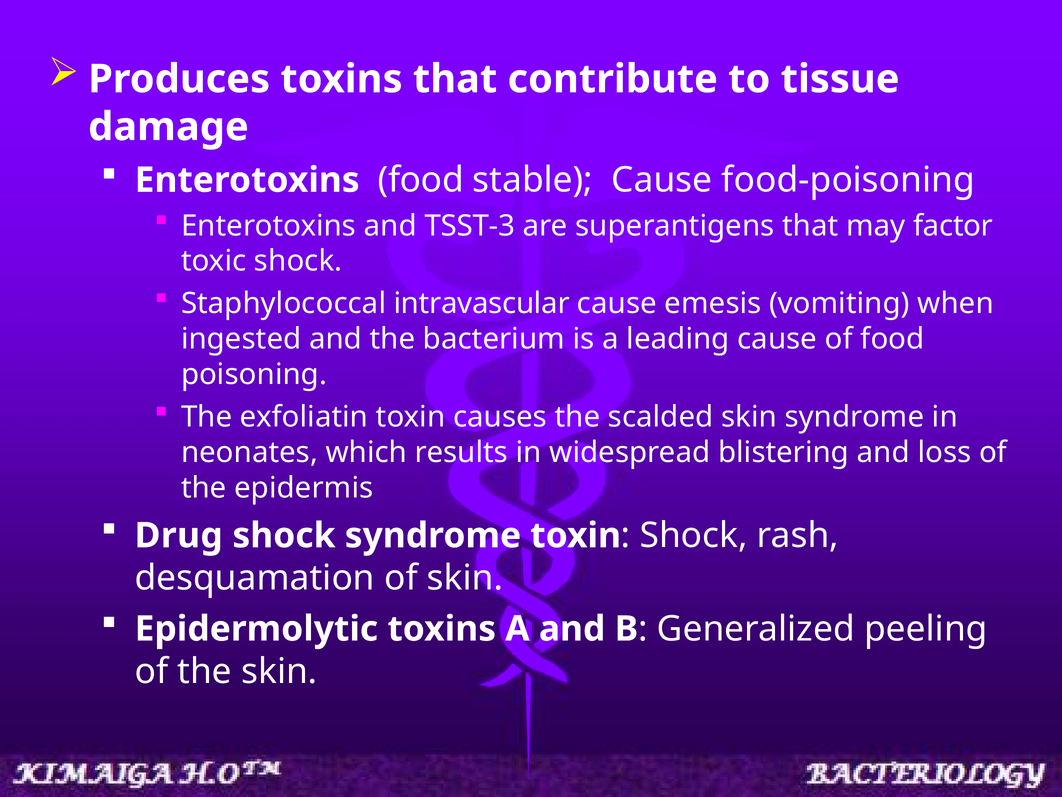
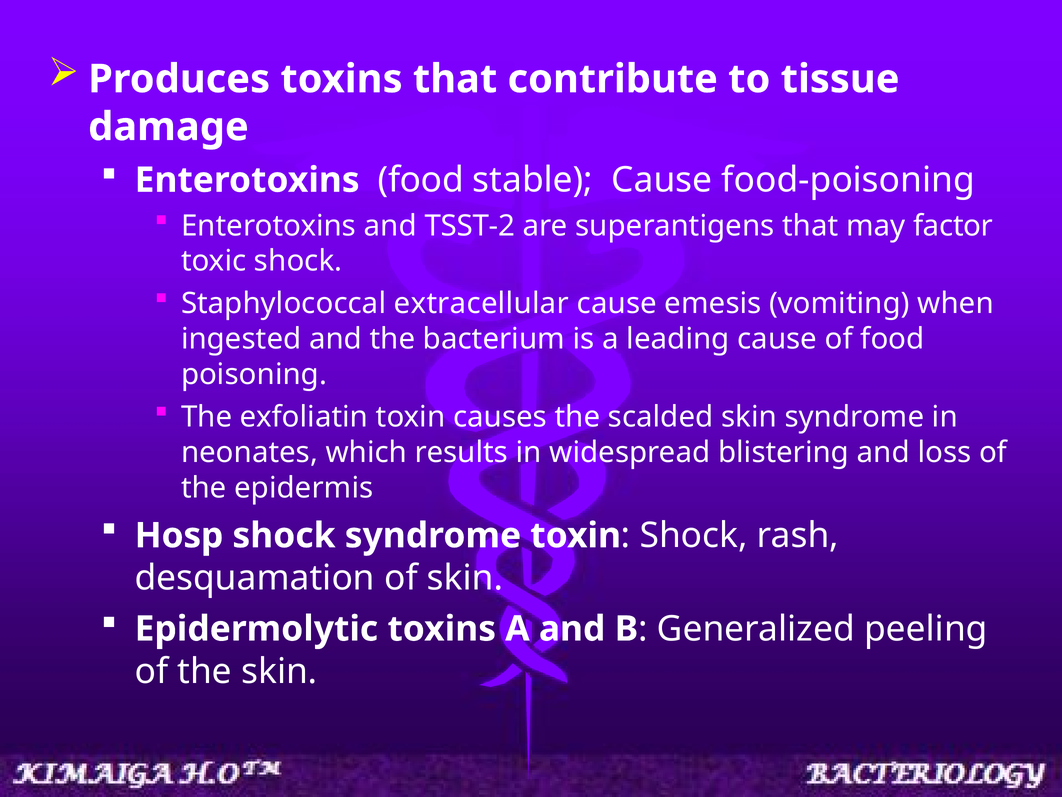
TSST-3: TSST-3 -> TSST-2 (470, 226)
intravascular: intravascular -> extracellular (481, 304)
Drug: Drug -> Hosp (179, 535)
